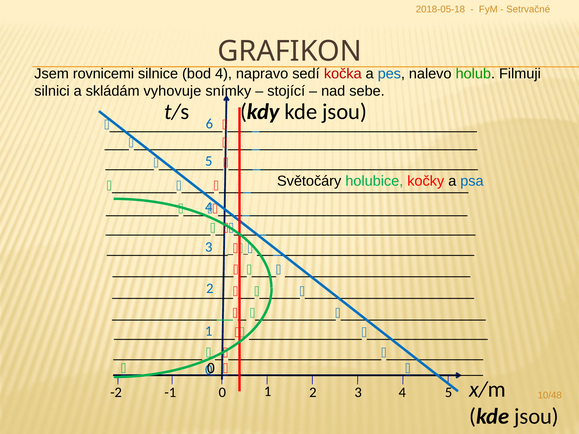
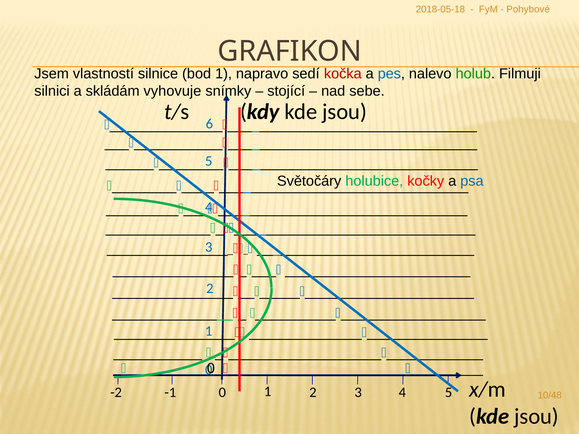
Setrvačné: Setrvačné -> Pohybové (528, 9)
rovnicemi: rovnicemi -> vlastností (103, 74)
bod 4: 4 -> 1 (224, 74)
